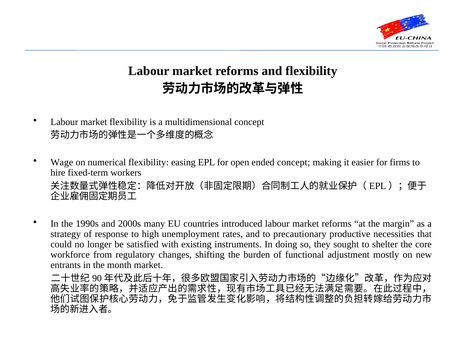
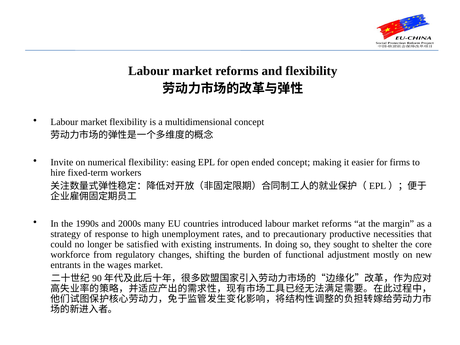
Wage: Wage -> Invite (62, 162)
month: month -> wages (119, 265)
